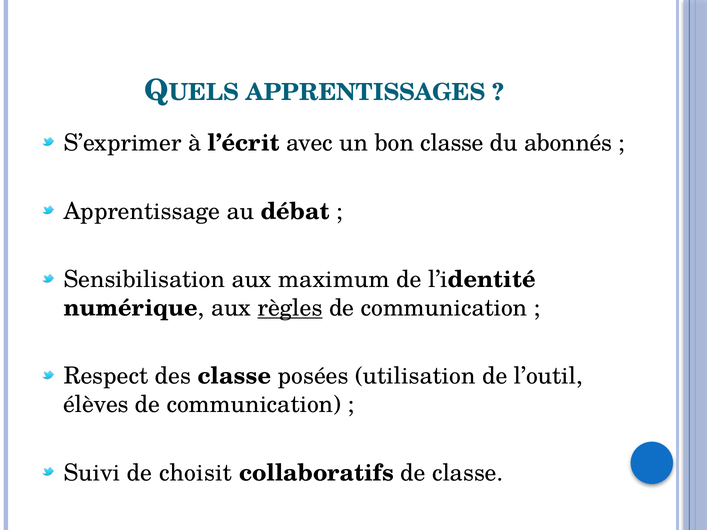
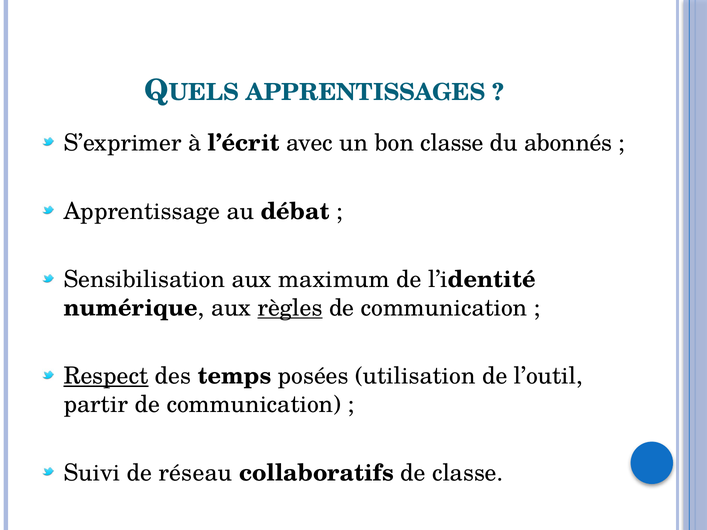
Respect underline: none -> present (106, 376)
des classe: classe -> temps (235, 376)
élèves: élèves -> partir (96, 405)
choisit: choisit -> réseau (196, 473)
